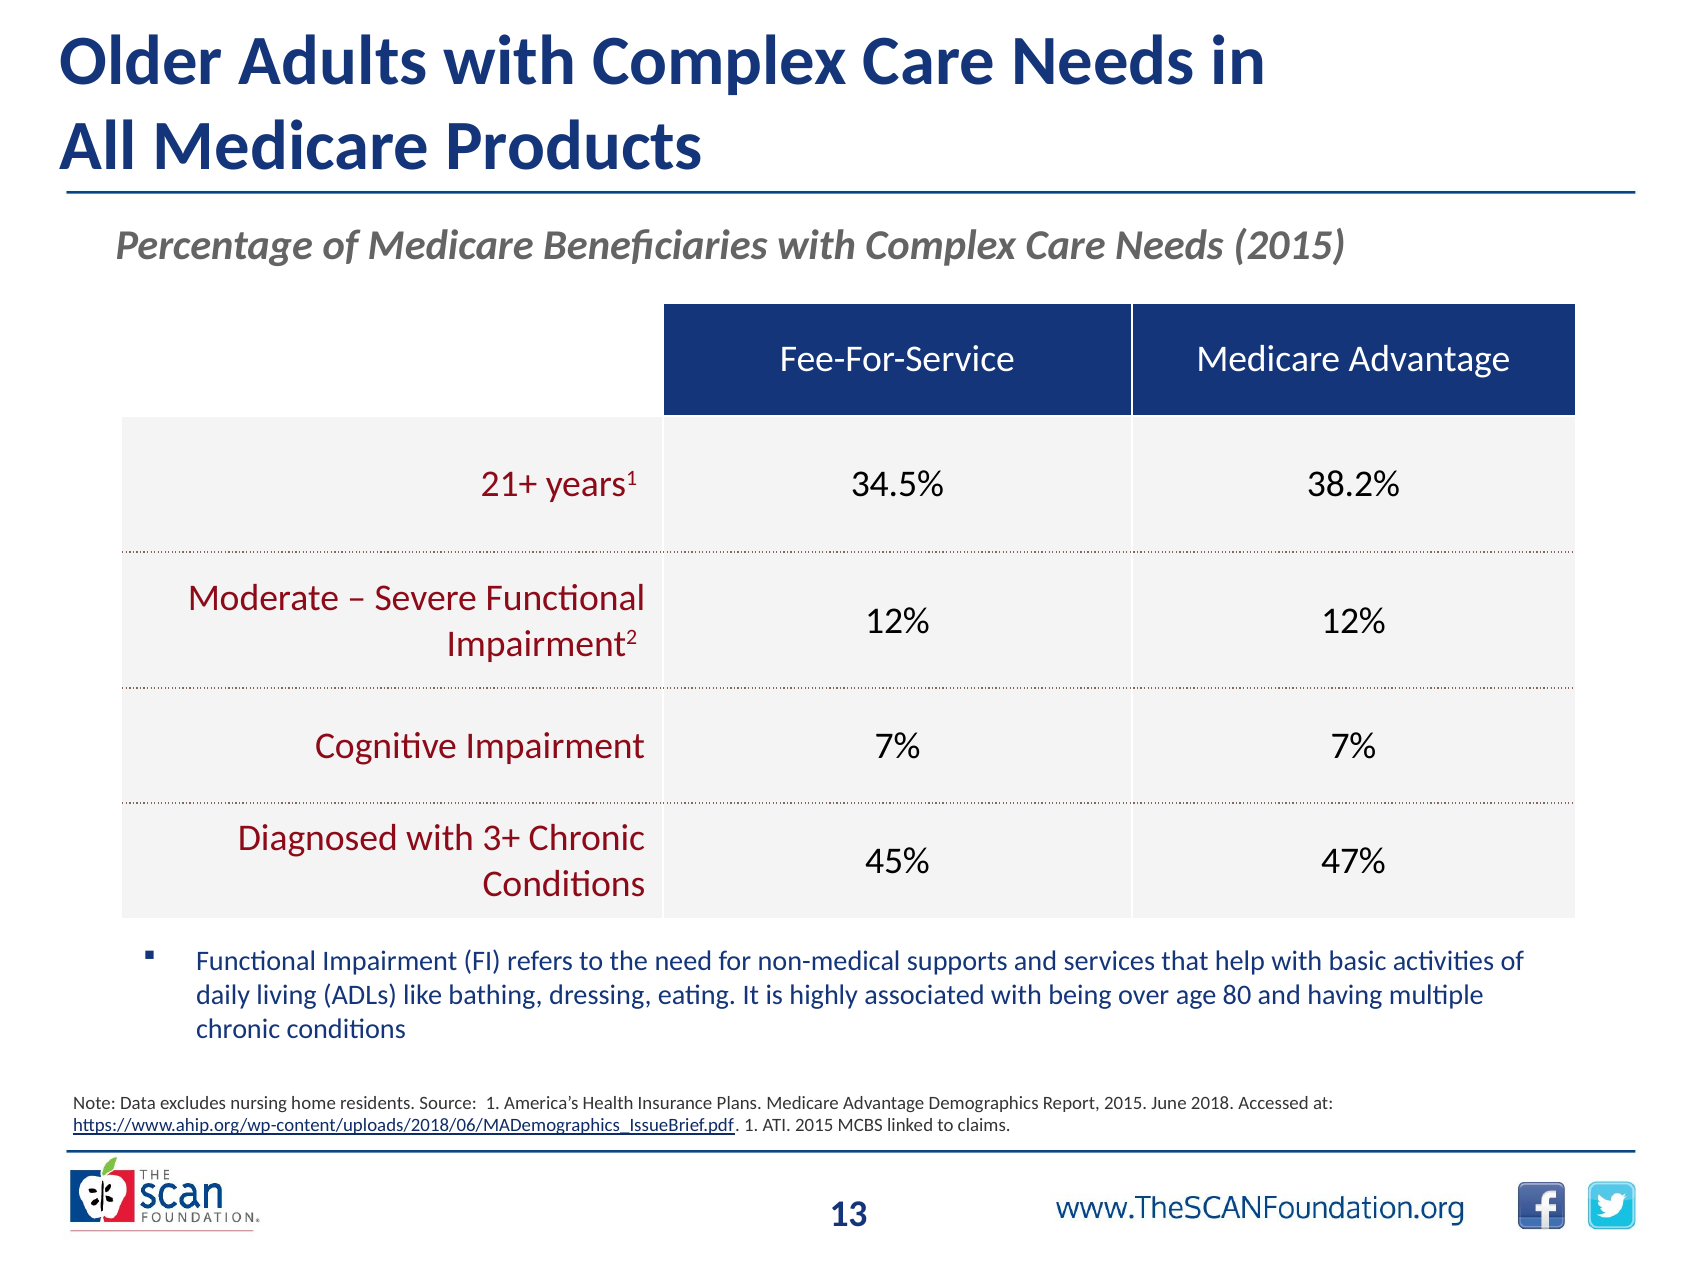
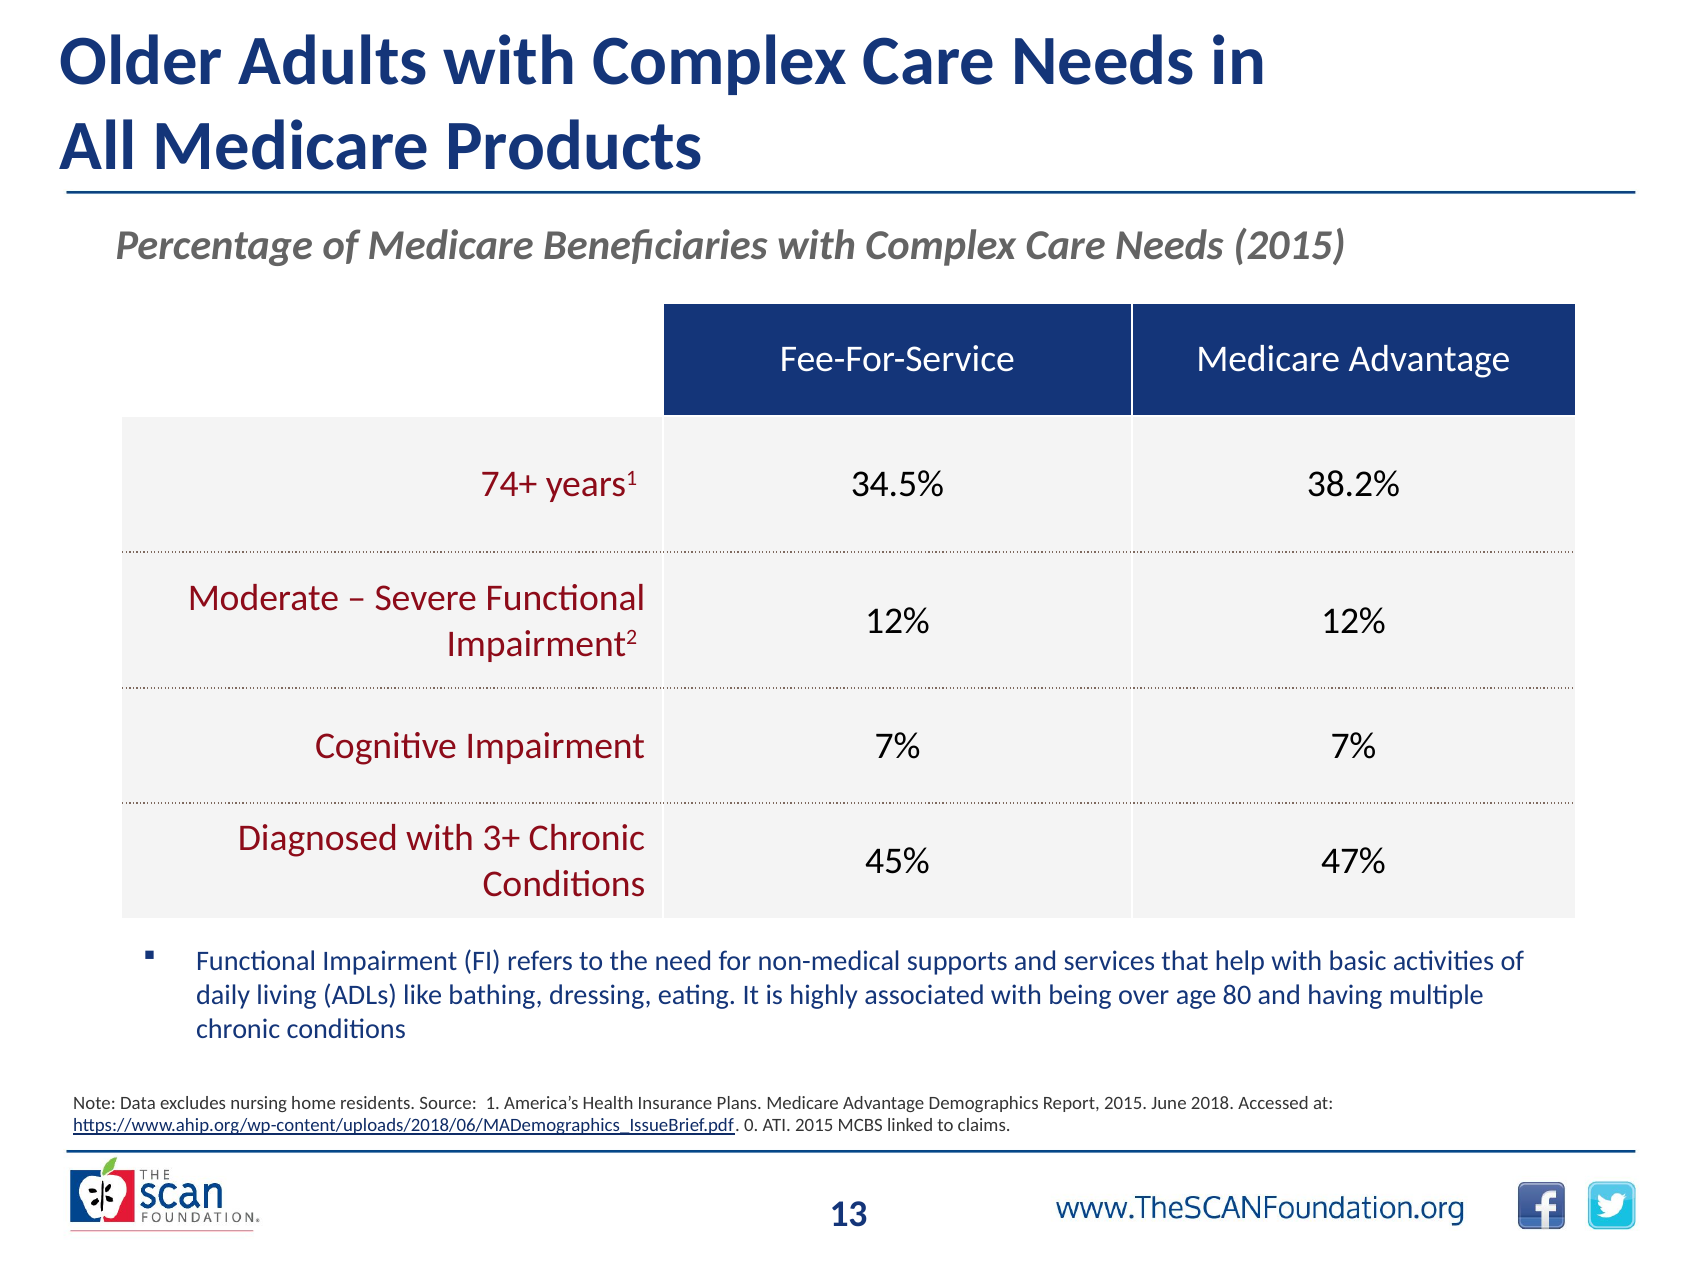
21+: 21+ -> 74+ (509, 485)
https://www.ahip.org/wp-content/uploads/2018/06/MADemographics_IssueBrief.pdf 1: 1 -> 0 (751, 1126)
